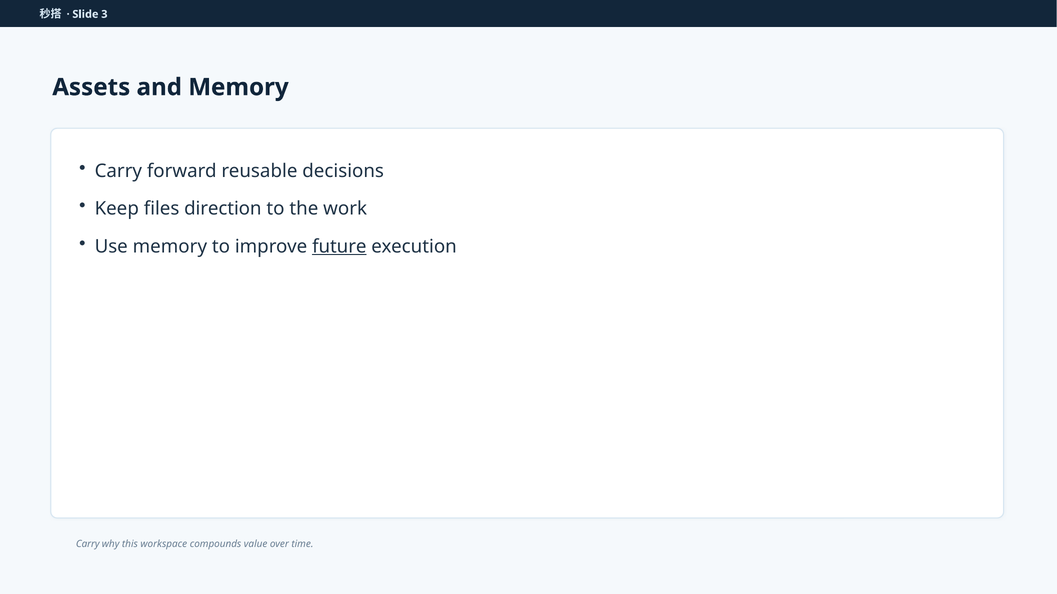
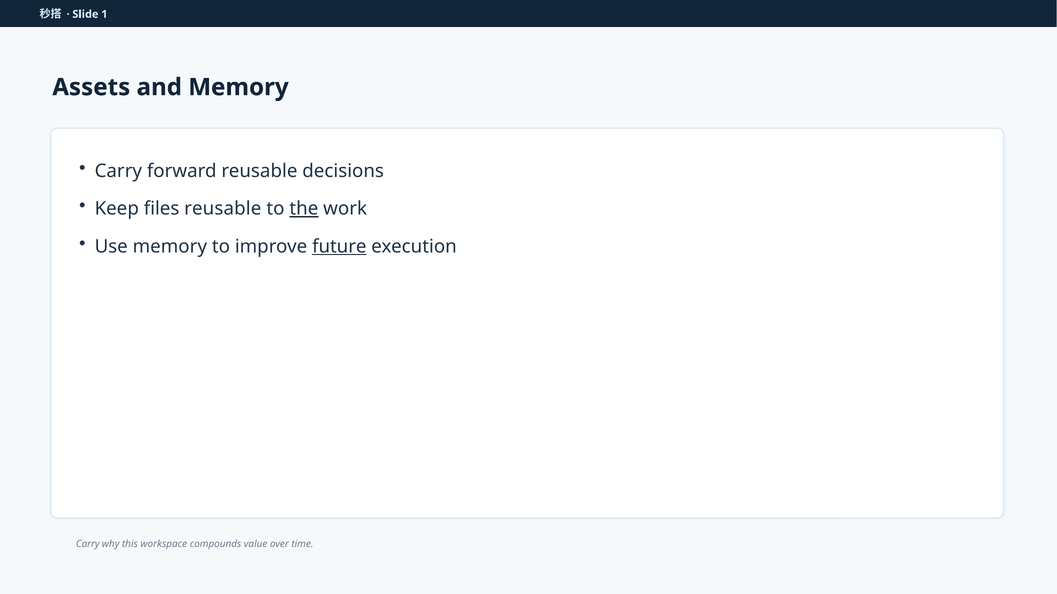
3: 3 -> 1 (104, 14)
files direction: direction -> reusable (223, 209)
the underline: none -> present (304, 209)
